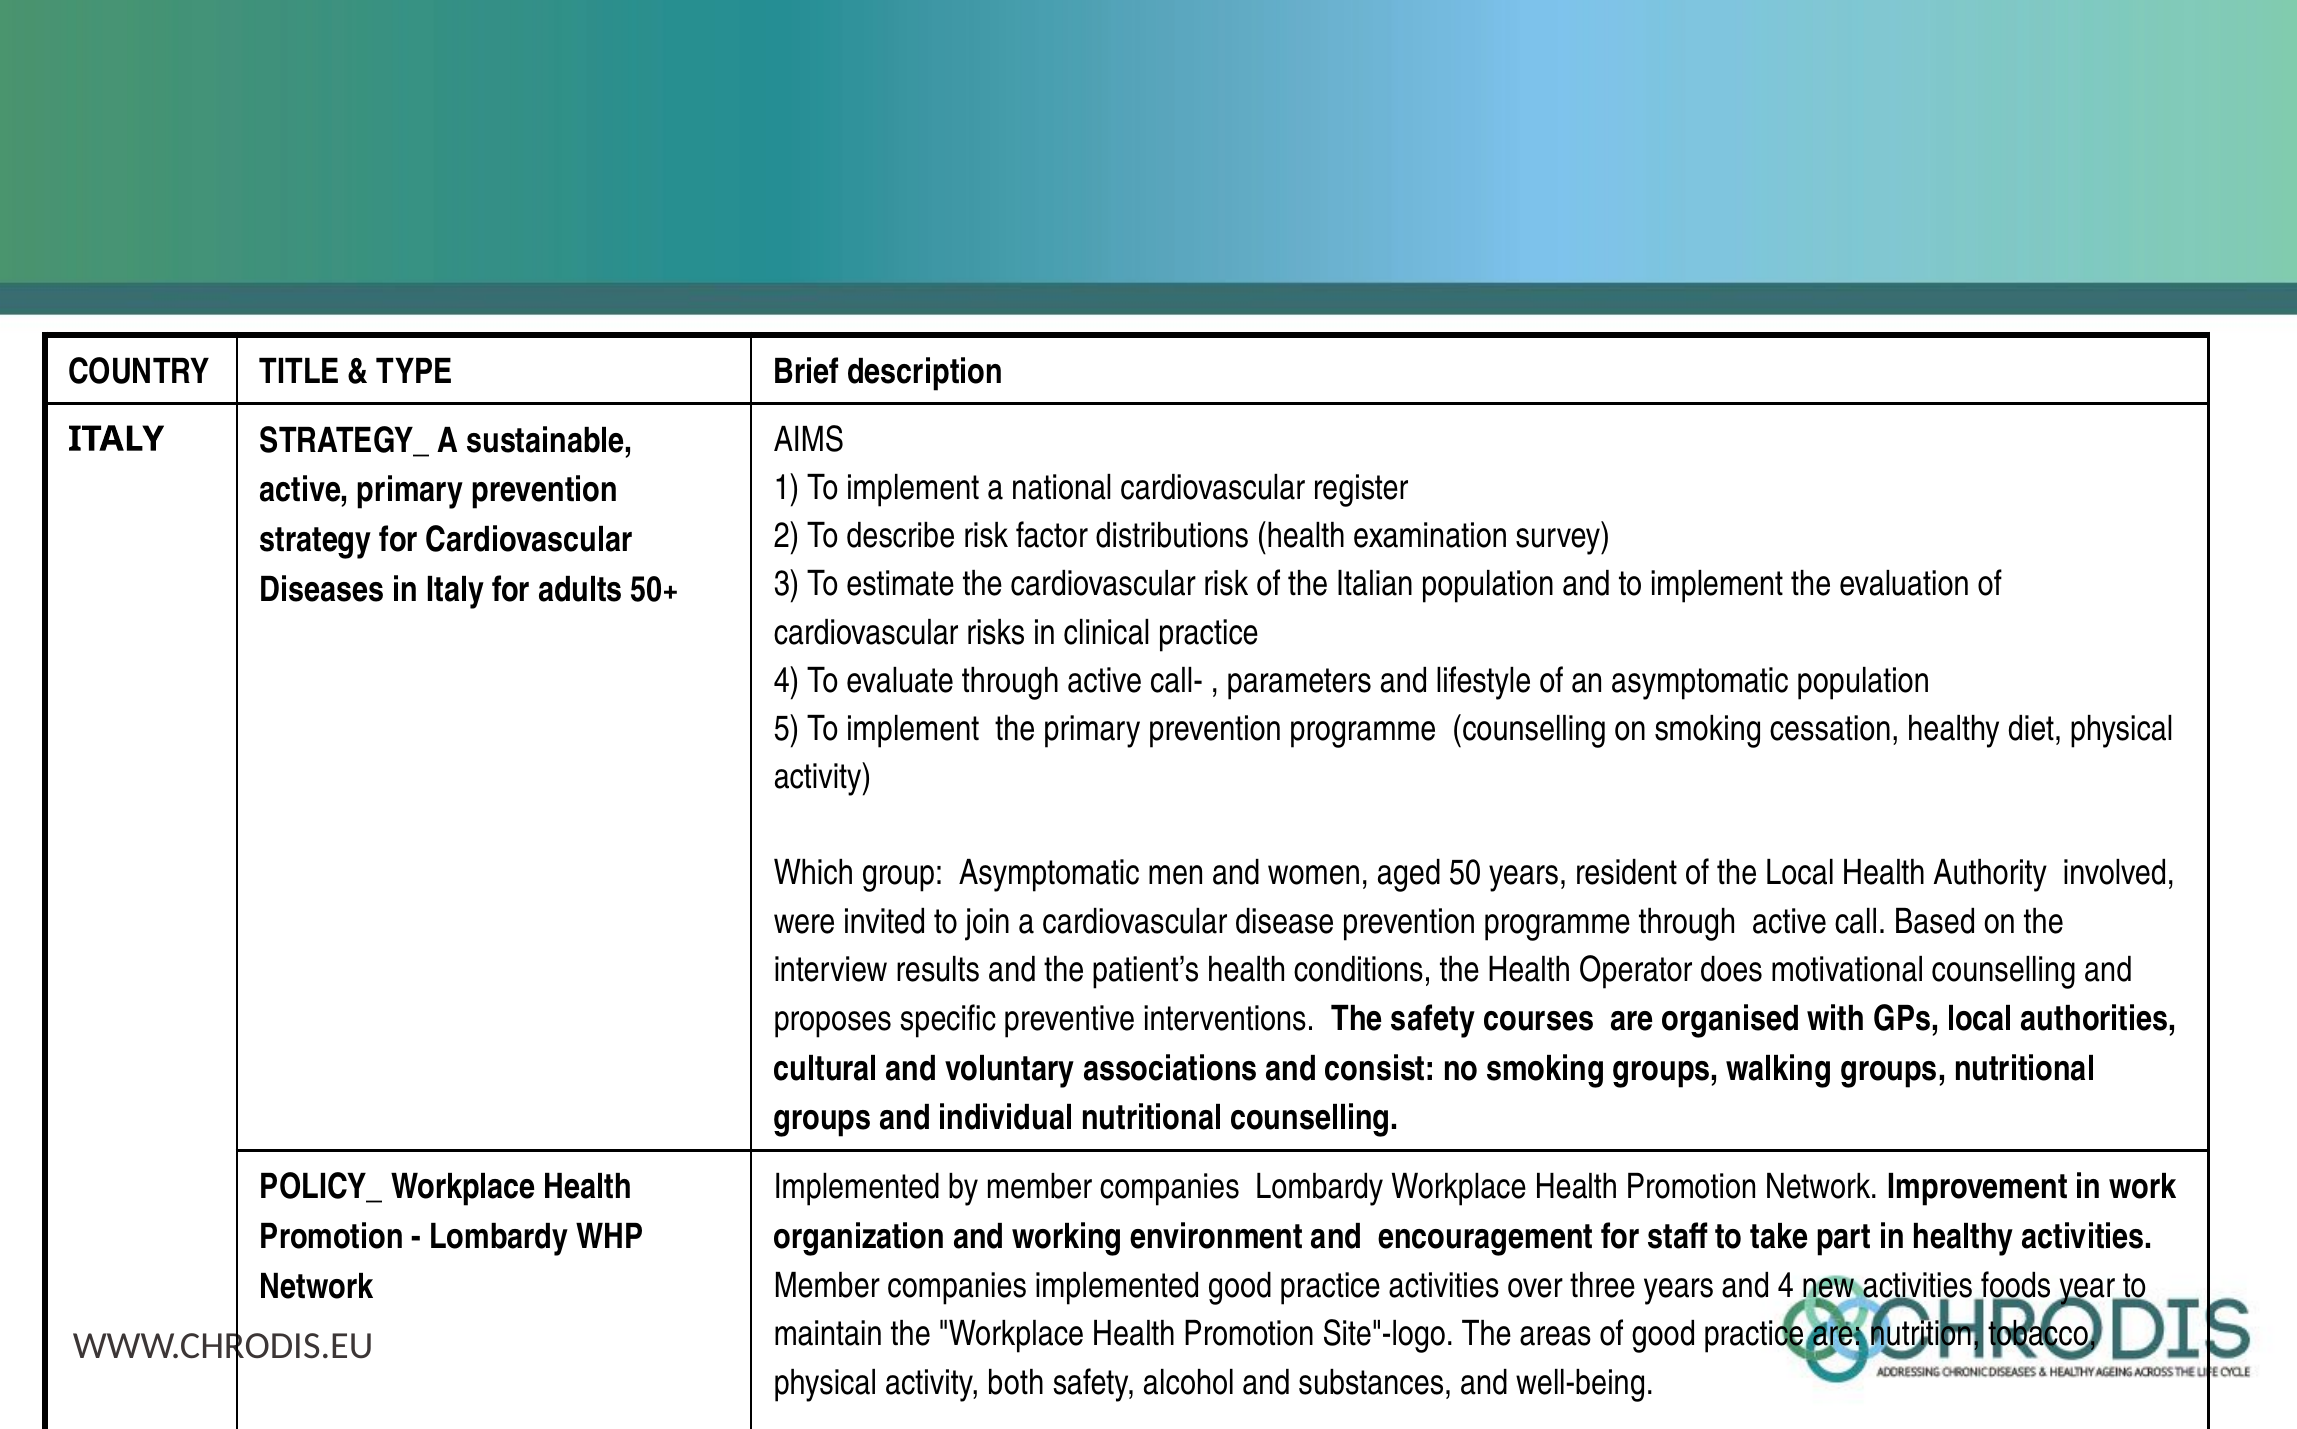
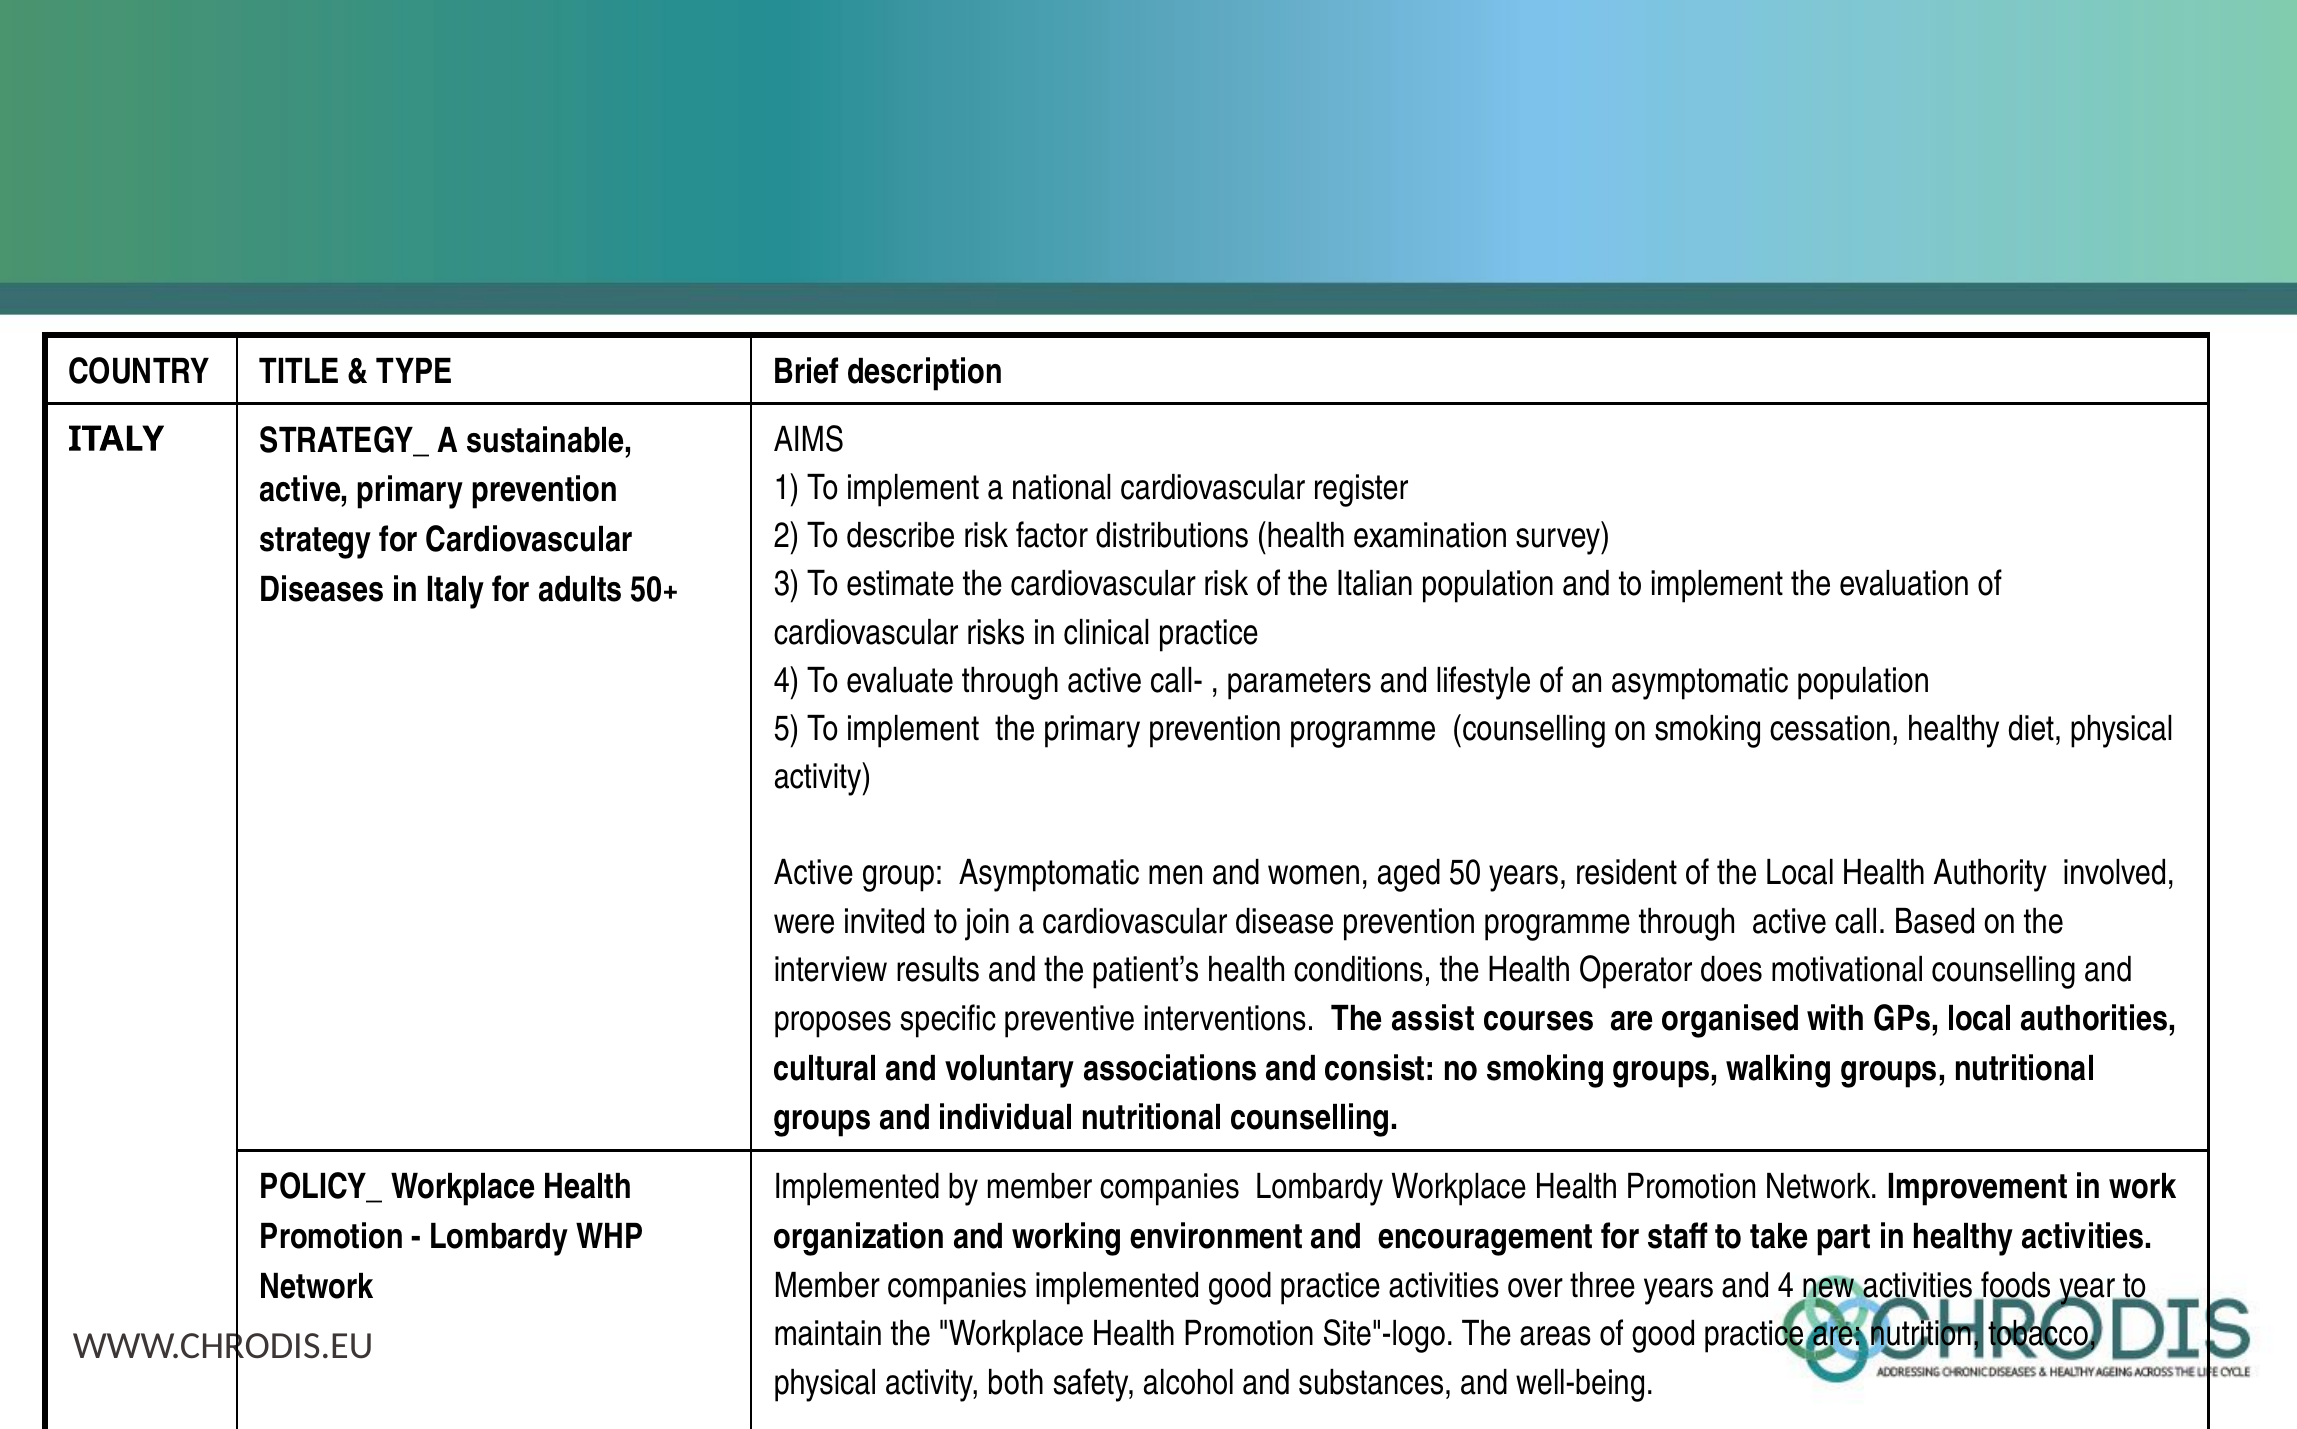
Which: Which -> Active (814, 873)
The safety: safety -> assist (1433, 1019)
